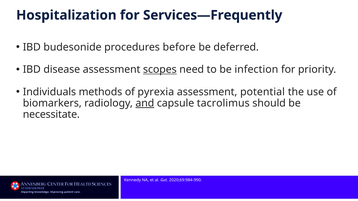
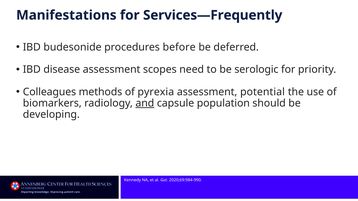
Hospitalization: Hospitalization -> Manifestations (66, 15)
scopes underline: present -> none (160, 70)
infection: infection -> serologic (256, 70)
Individuals: Individuals -> Colleagues (49, 92)
tacrolimus: tacrolimus -> population (223, 103)
necessitate: necessitate -> developing (51, 115)
